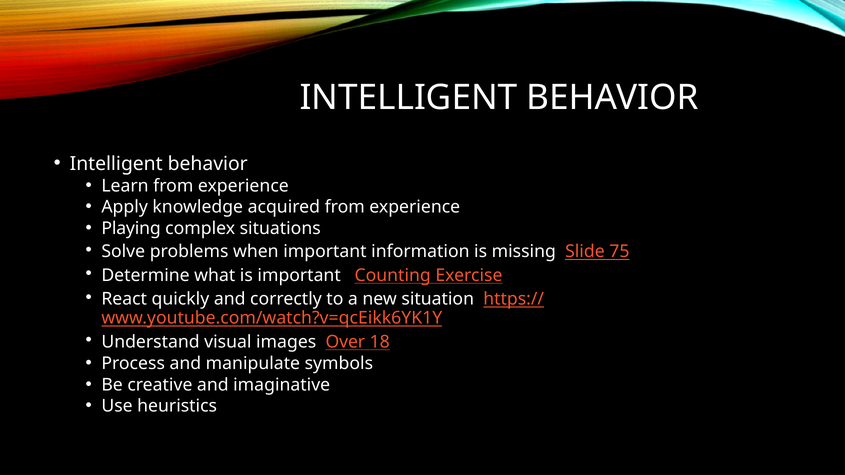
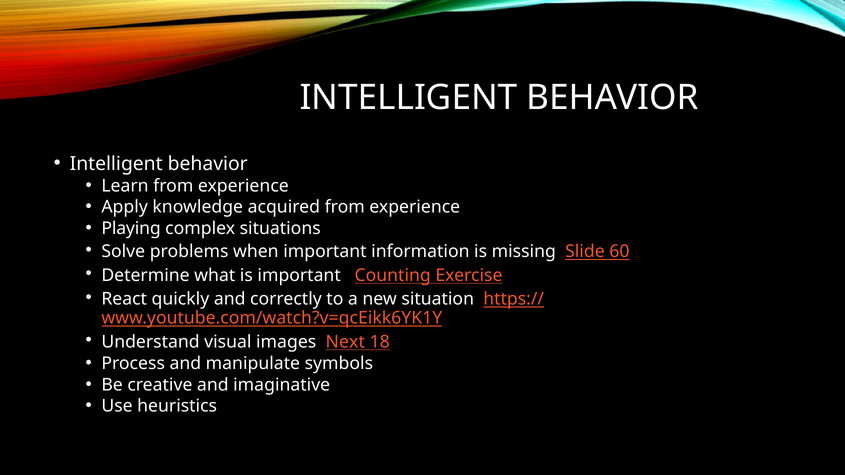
75: 75 -> 60 (619, 252)
Over: Over -> Next (345, 342)
